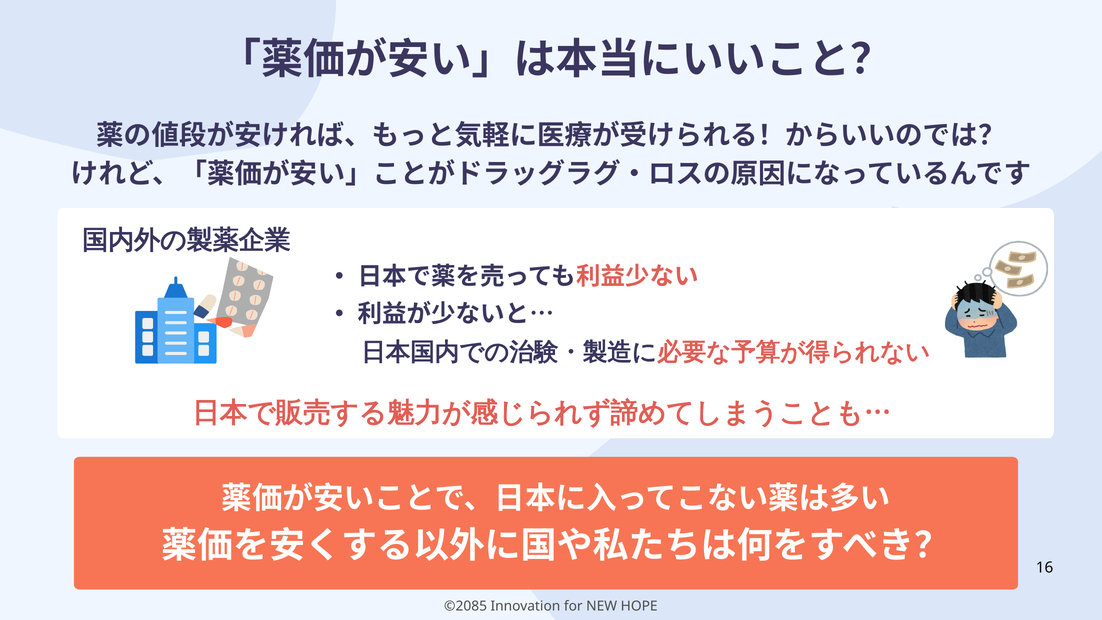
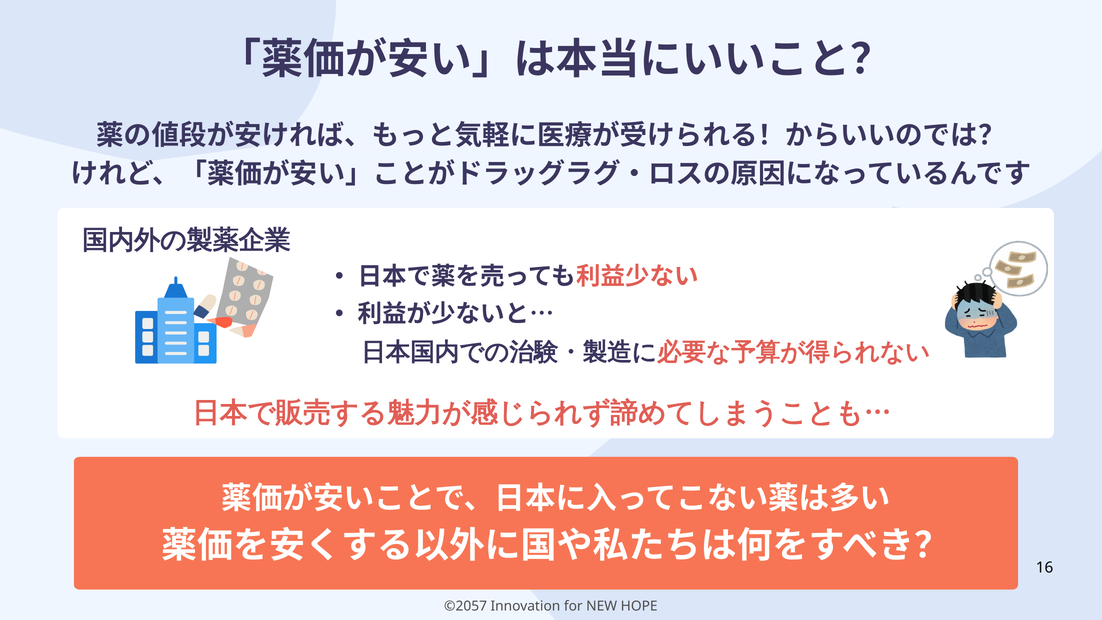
©2085: ©2085 -> ©2057 (466, 606)
